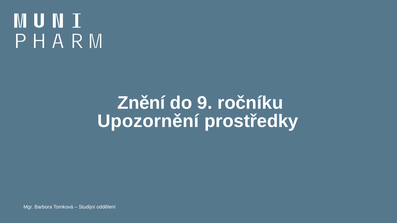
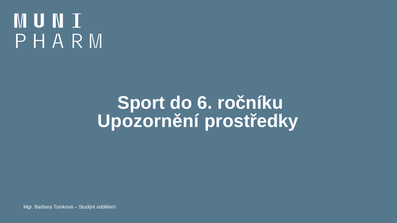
Znění: Znění -> Sport (141, 103)
9: 9 -> 6 (205, 103)
